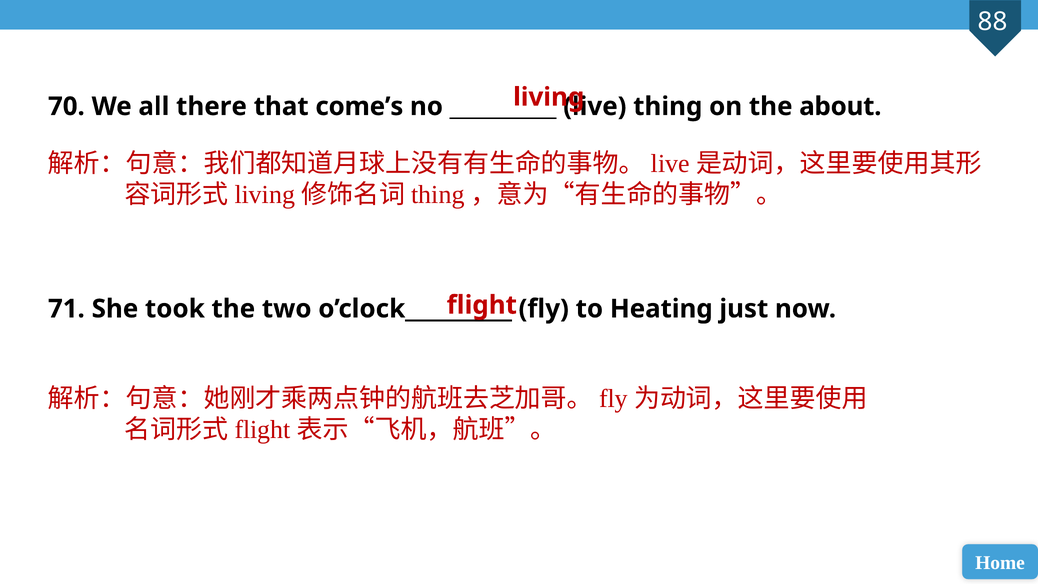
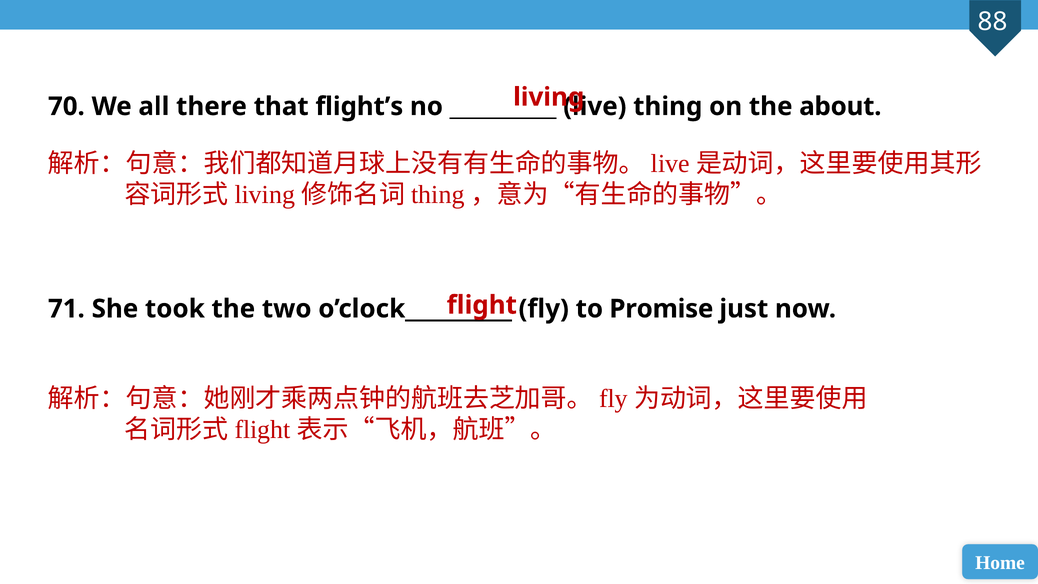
come’s: come’s -> flight’s (359, 106)
Heating: Heating -> Promise (661, 309)
